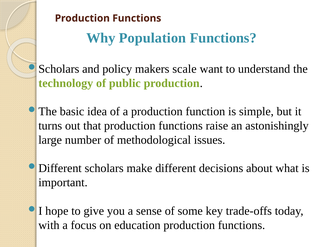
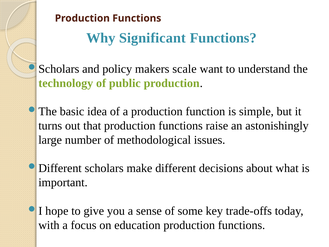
Population: Population -> Significant (153, 38)
